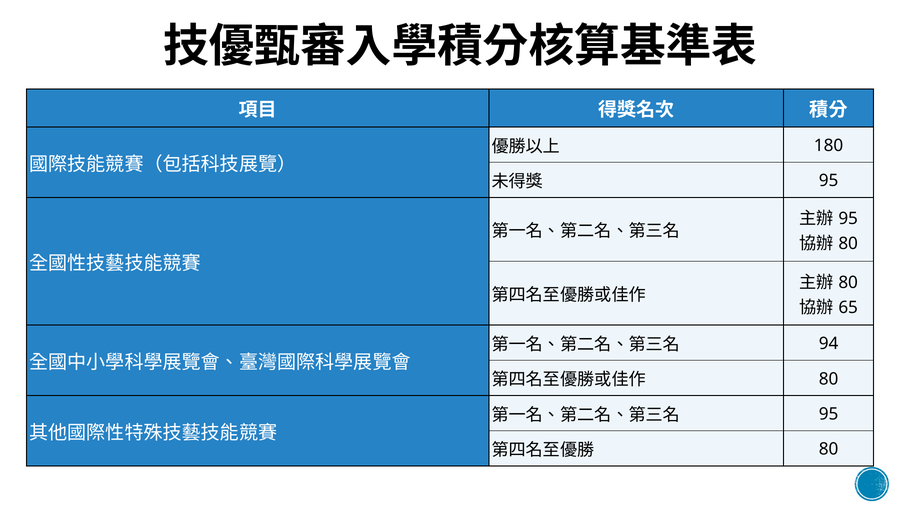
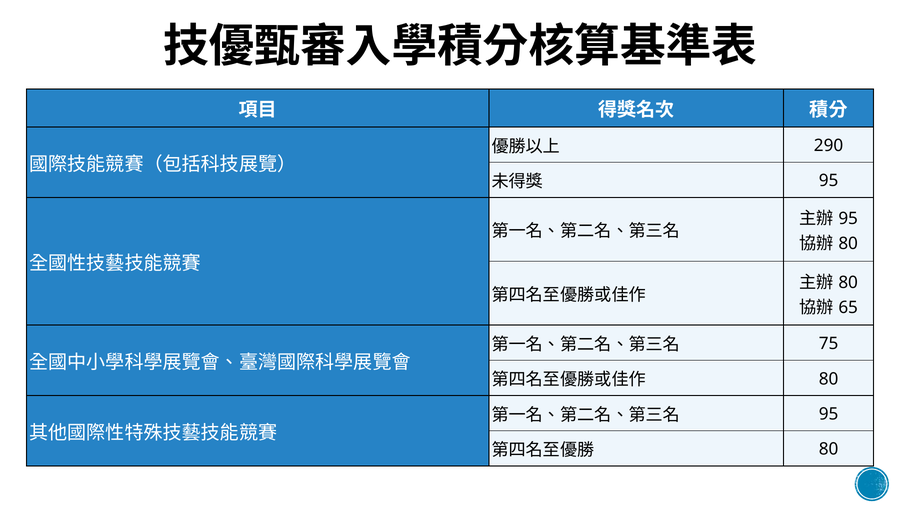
180: 180 -> 290 (829, 146)
94: 94 -> 75 (829, 344)
